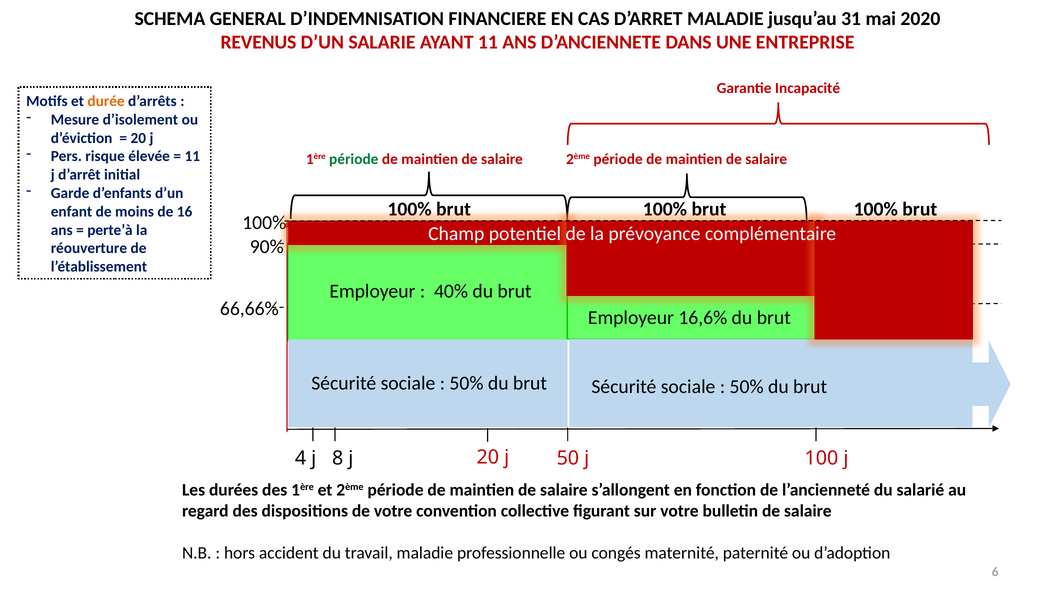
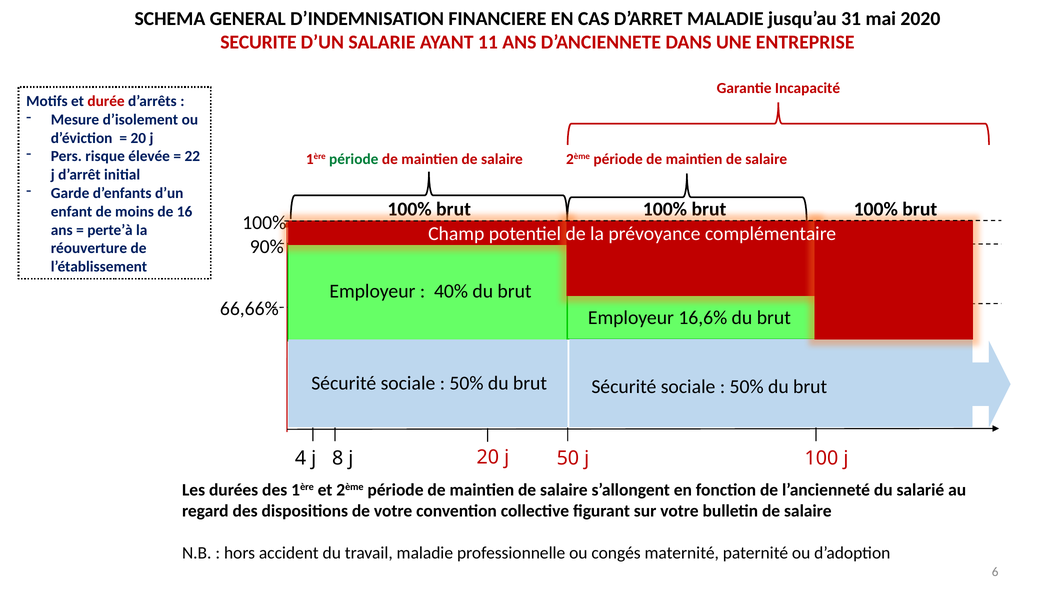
REVENUS: REVENUS -> SECURITE (258, 42)
durée colour: orange -> red (106, 101)
11: 11 -> 22 (192, 156)
